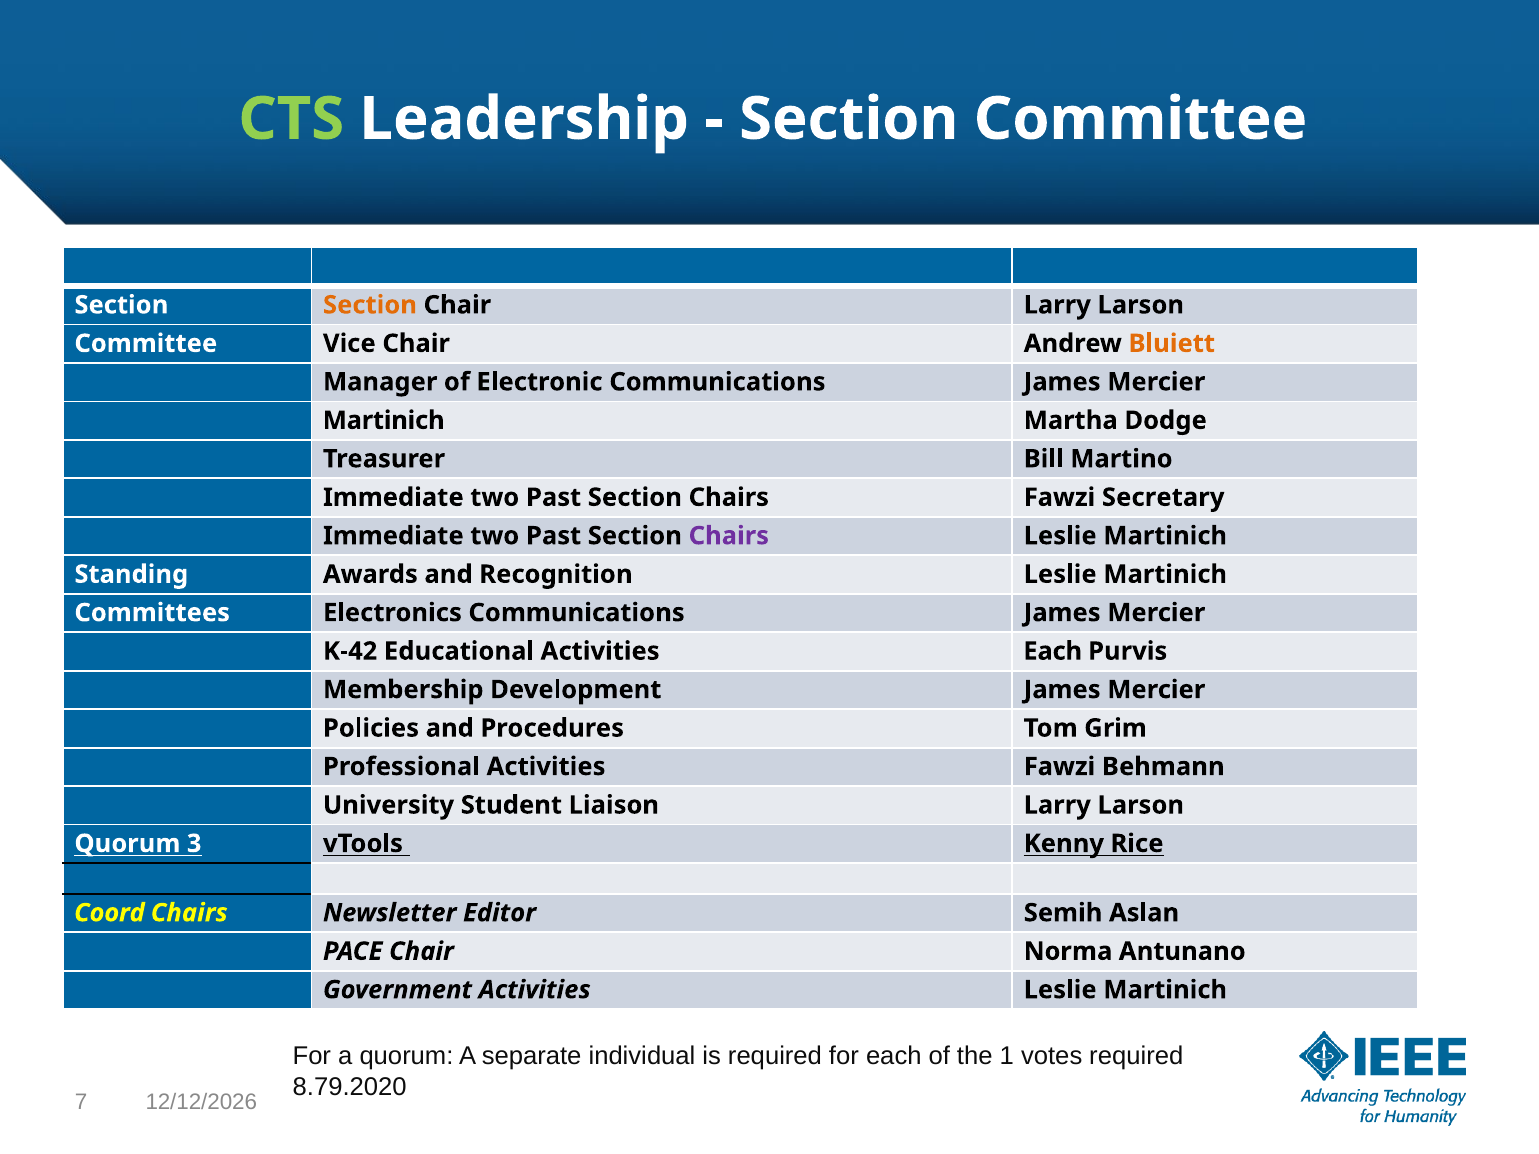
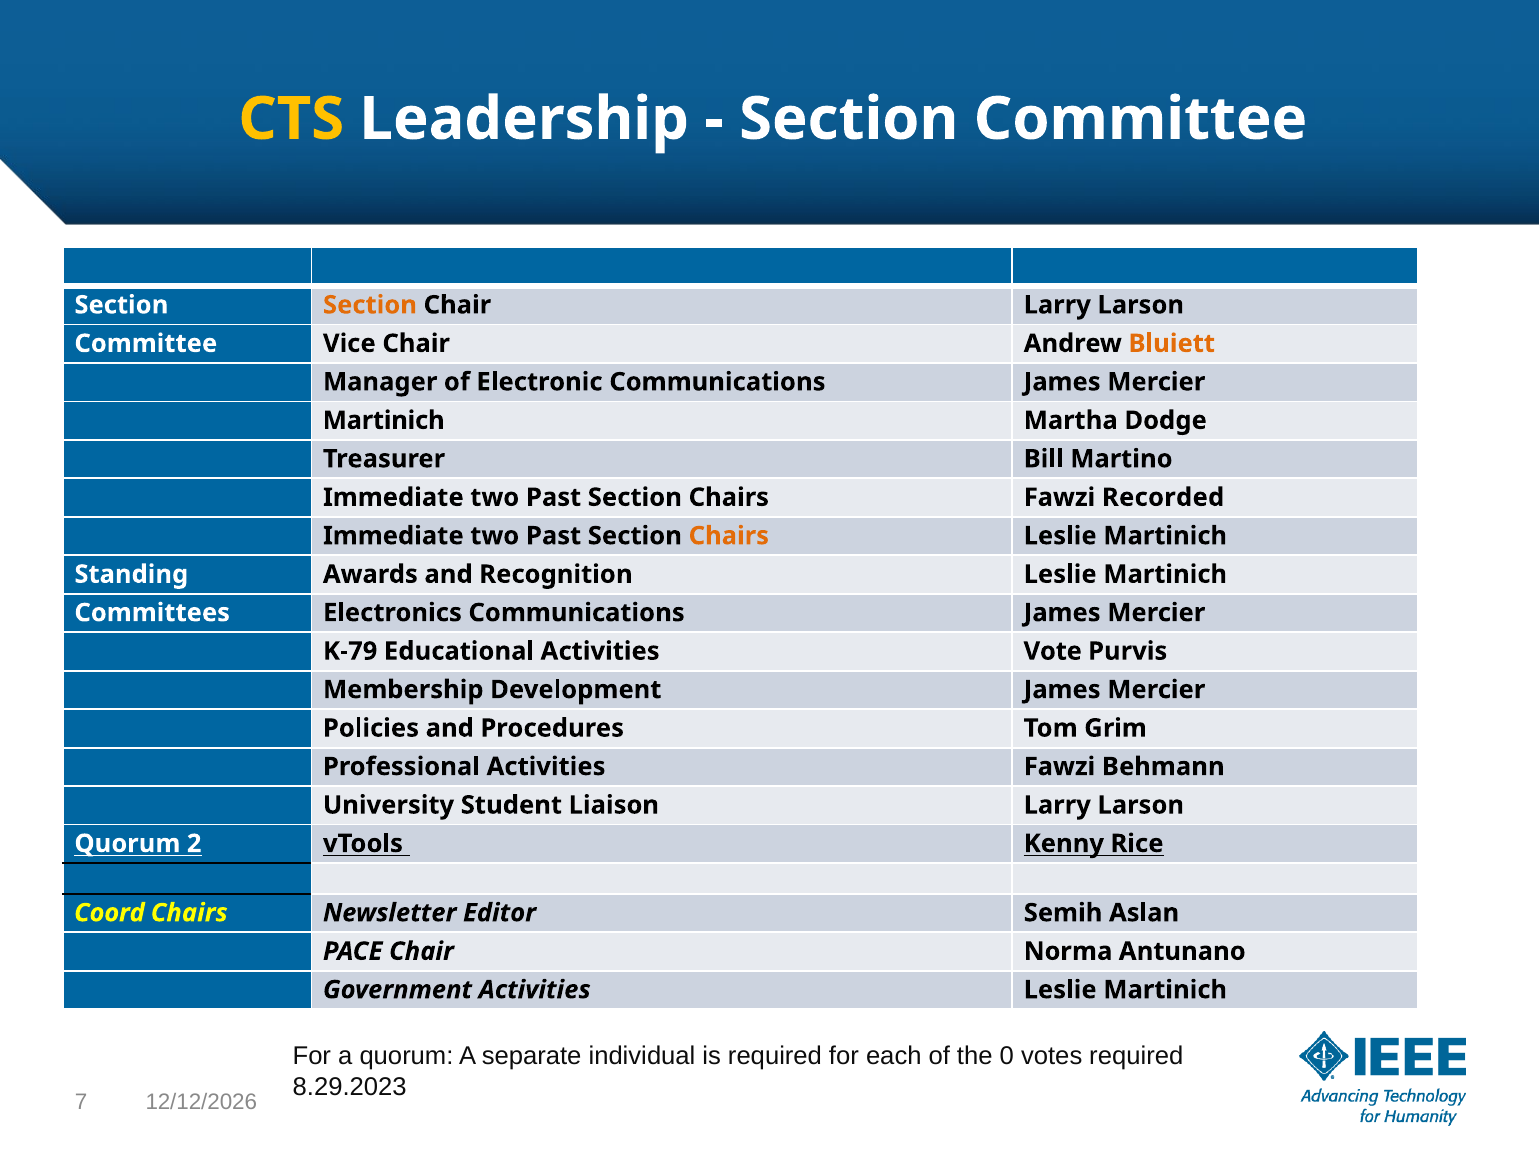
CTS colour: light green -> yellow (291, 119)
Secretary: Secretary -> Recorded (1163, 497)
Chairs colour: purple -> orange (729, 536)
K-42: K-42 -> K-79 (350, 651)
Activities Each: Each -> Vote (1053, 651)
3: 3 -> 2 (194, 844)
1: 1 -> 0 (1007, 1056)
8.79.2020: 8.79.2020 -> 8.29.2023 (350, 1087)
